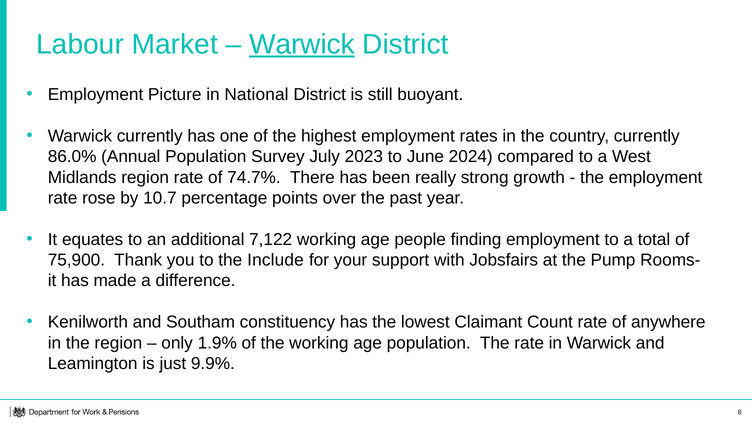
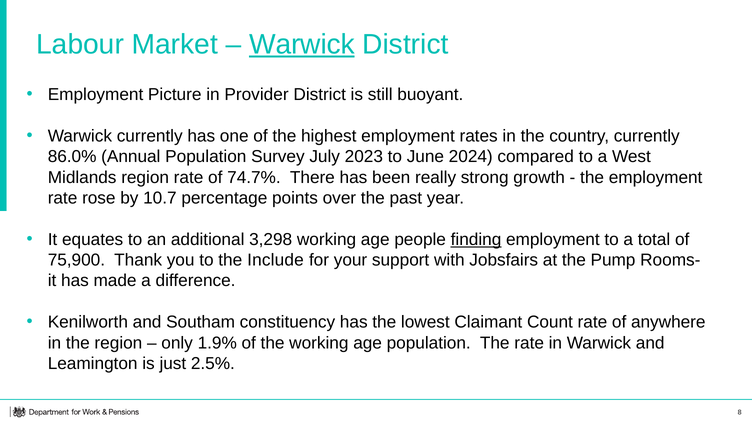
National: National -> Provider (257, 95)
7,122: 7,122 -> 3,298 (271, 239)
finding underline: none -> present (476, 239)
9.9%: 9.9% -> 2.5% (213, 363)
